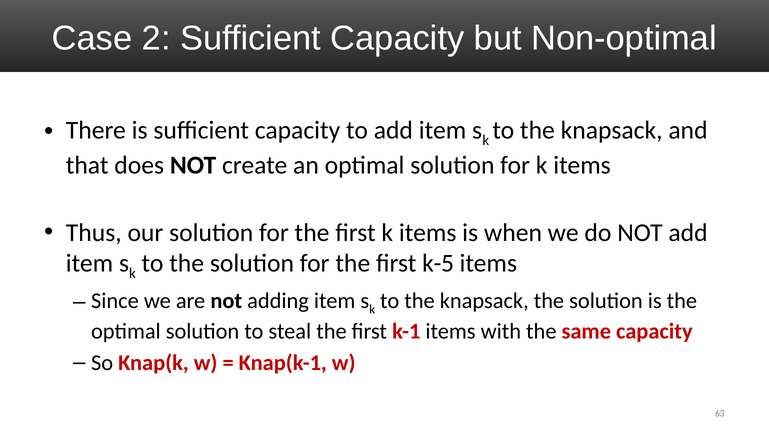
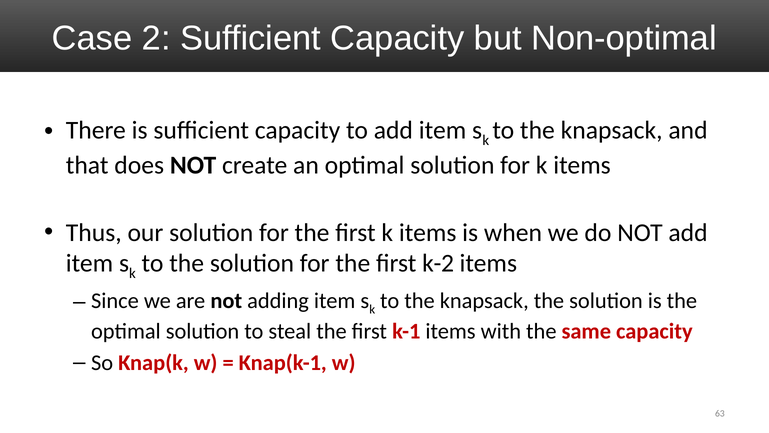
k-5: k-5 -> k-2 (438, 263)
